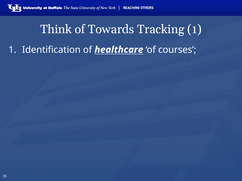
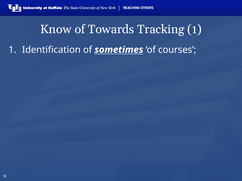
Think: Think -> Know (56, 29)
healthcare: healthcare -> sometimes (119, 50)
